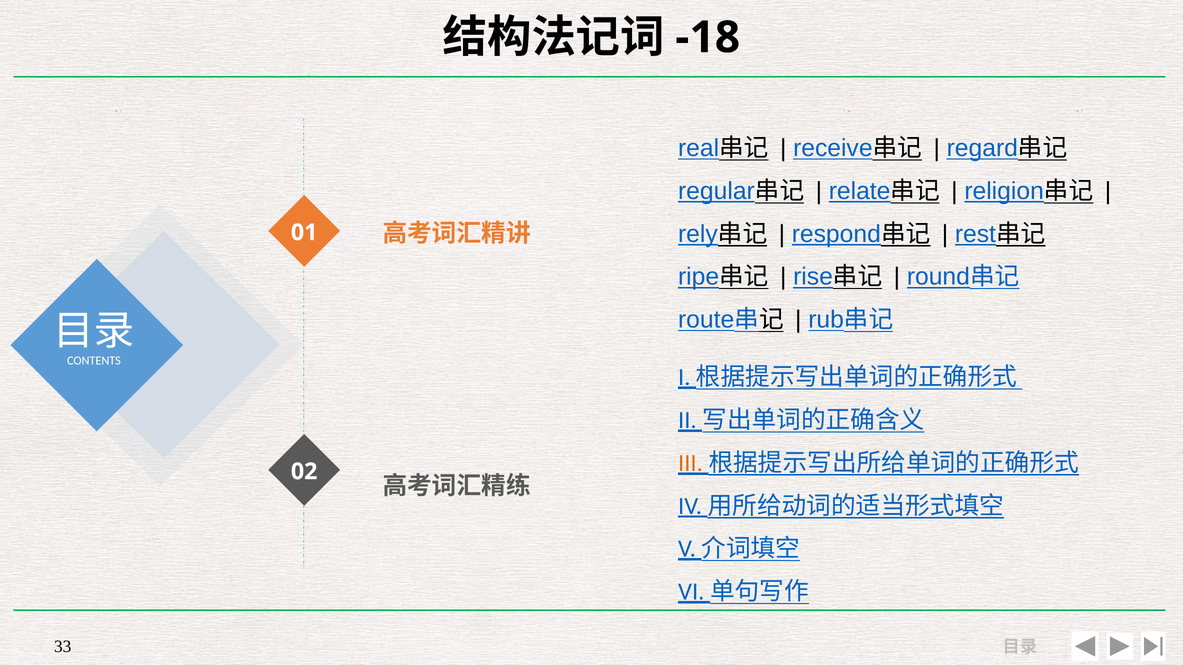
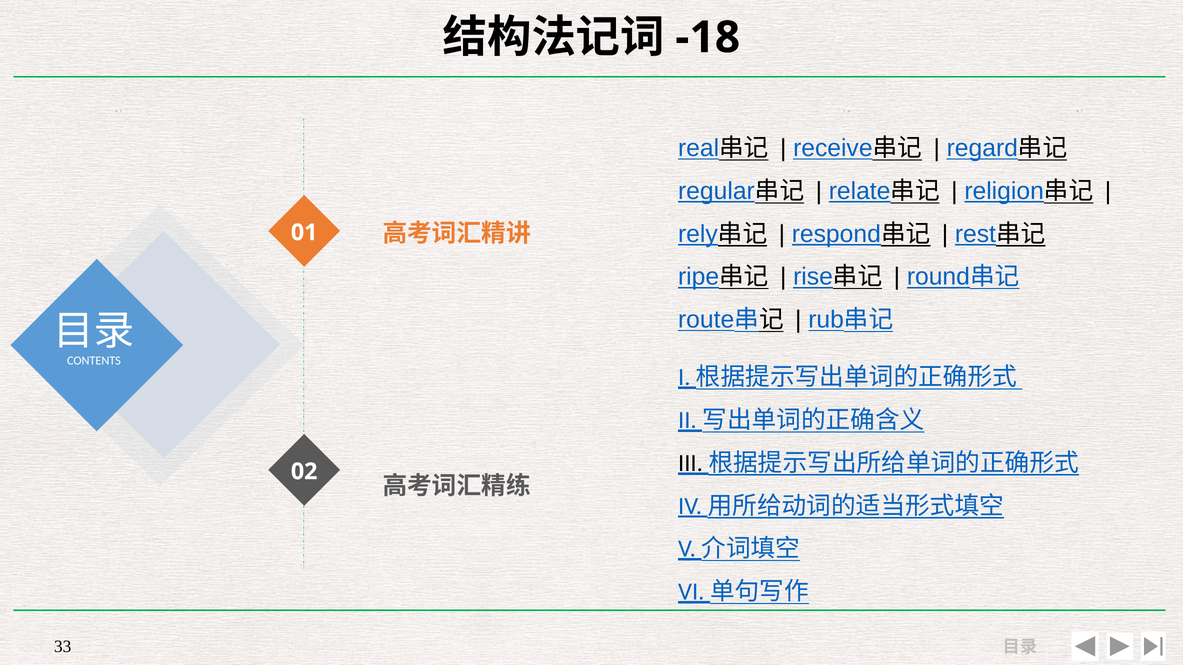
III colour: orange -> black (691, 463)
